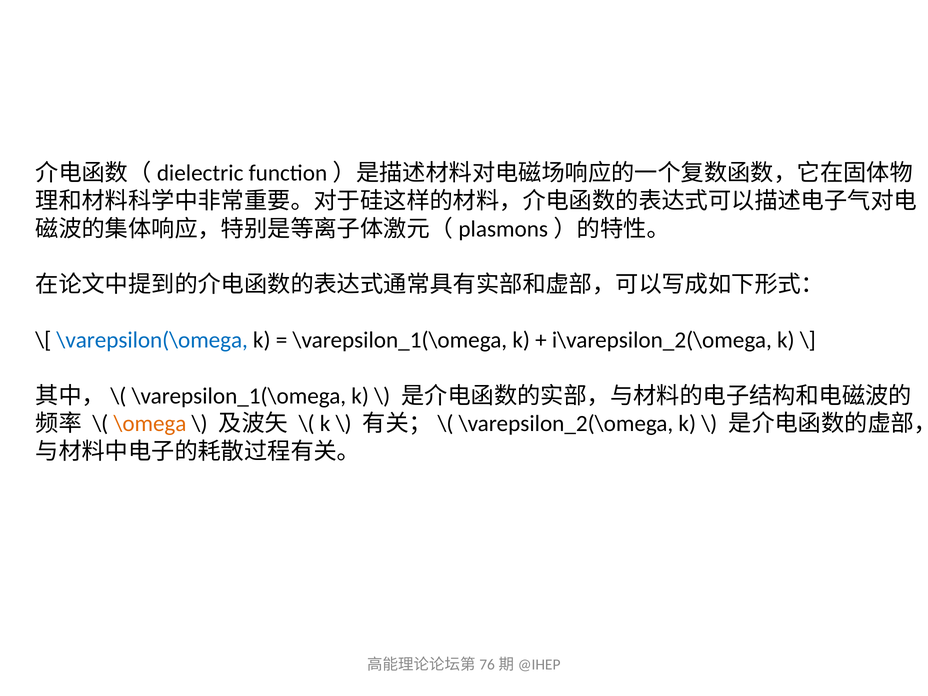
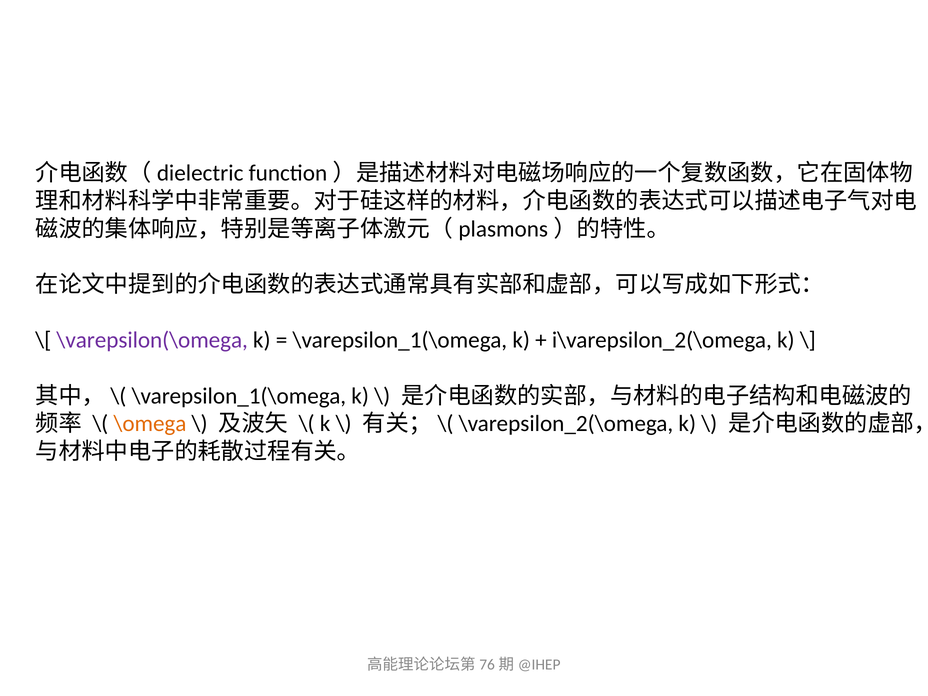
\varepsilon(\omega colour: blue -> purple (152, 340)
